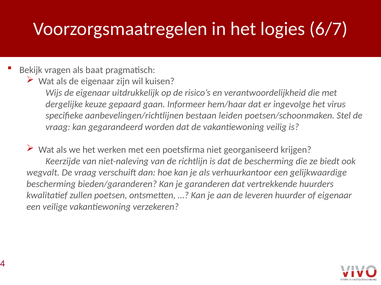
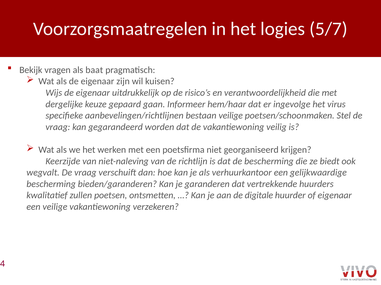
6/7: 6/7 -> 5/7 (329, 29)
bestaan leiden: leiden -> veilige (231, 116)
leveren: leveren -> digitale (259, 196)
